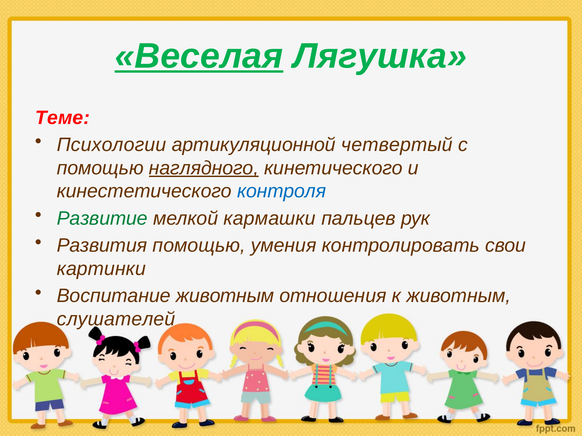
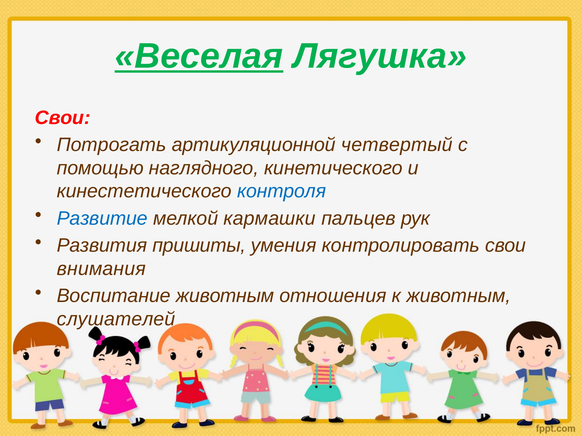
Теме: Теме -> Свои (63, 118)
Психологии: Психологии -> Потрогать (112, 145)
наглядного underline: present -> none (204, 168)
Развитие colour: green -> blue (102, 219)
Развития помощью: помощью -> пришиты (199, 246)
картинки: картинки -> внимания (101, 269)
